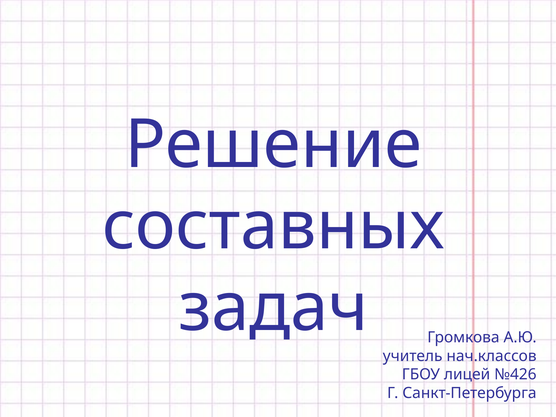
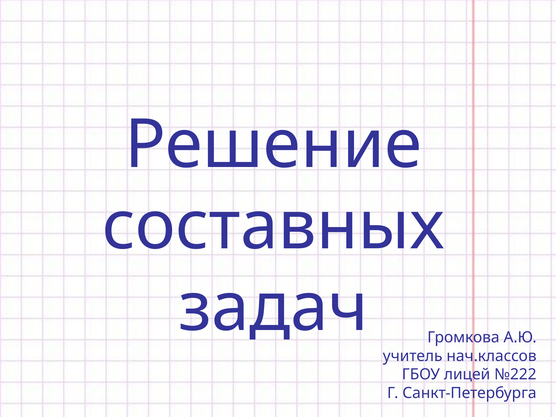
№426: №426 -> №222 (515, 374)
